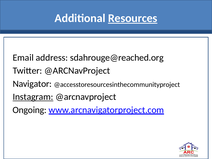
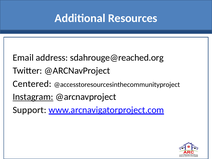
Resources underline: present -> none (133, 18)
Navigator: Navigator -> Centered (32, 84)
Ongoing: Ongoing -> Support (30, 110)
